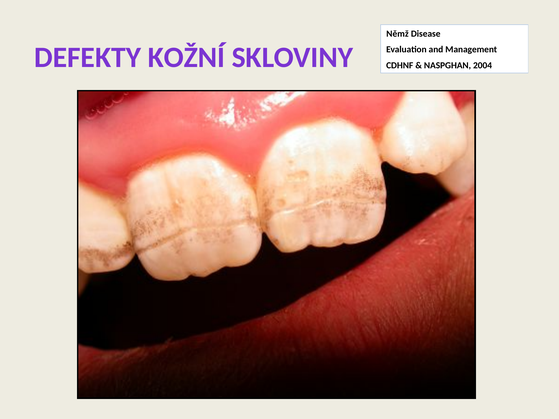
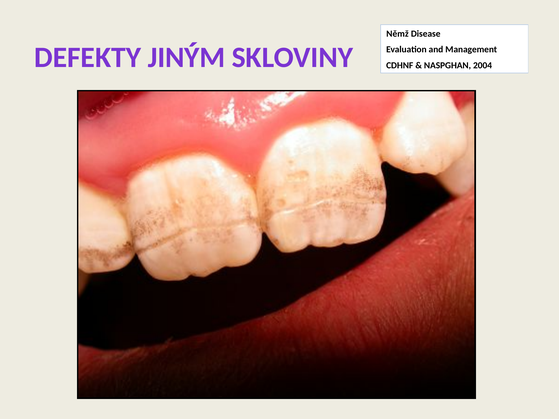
KOŽNÍ: KOŽNÍ -> JINÝM (187, 57)
